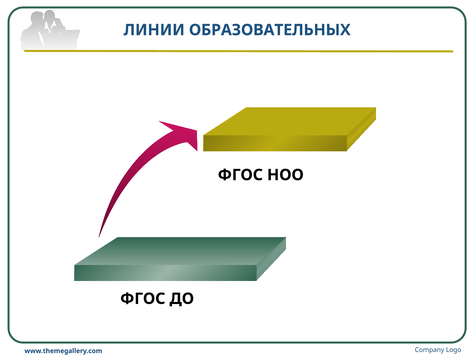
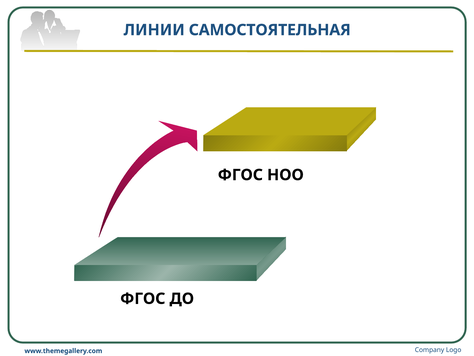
ОБРАЗОВАТЕЛЬНЫХ: ОБРАЗОВАТЕЛЬНЫХ -> САМОСТОЯТЕЛЬНАЯ (270, 30)
